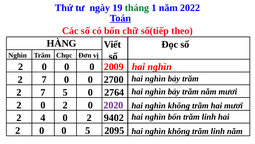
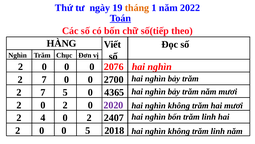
tháng colour: green -> orange (137, 8)
2009: 2009 -> 2076 (114, 67)
2764: 2764 -> 4365 (114, 92)
9402: 9402 -> 2407 (114, 118)
2095: 2095 -> 2018 (114, 130)
